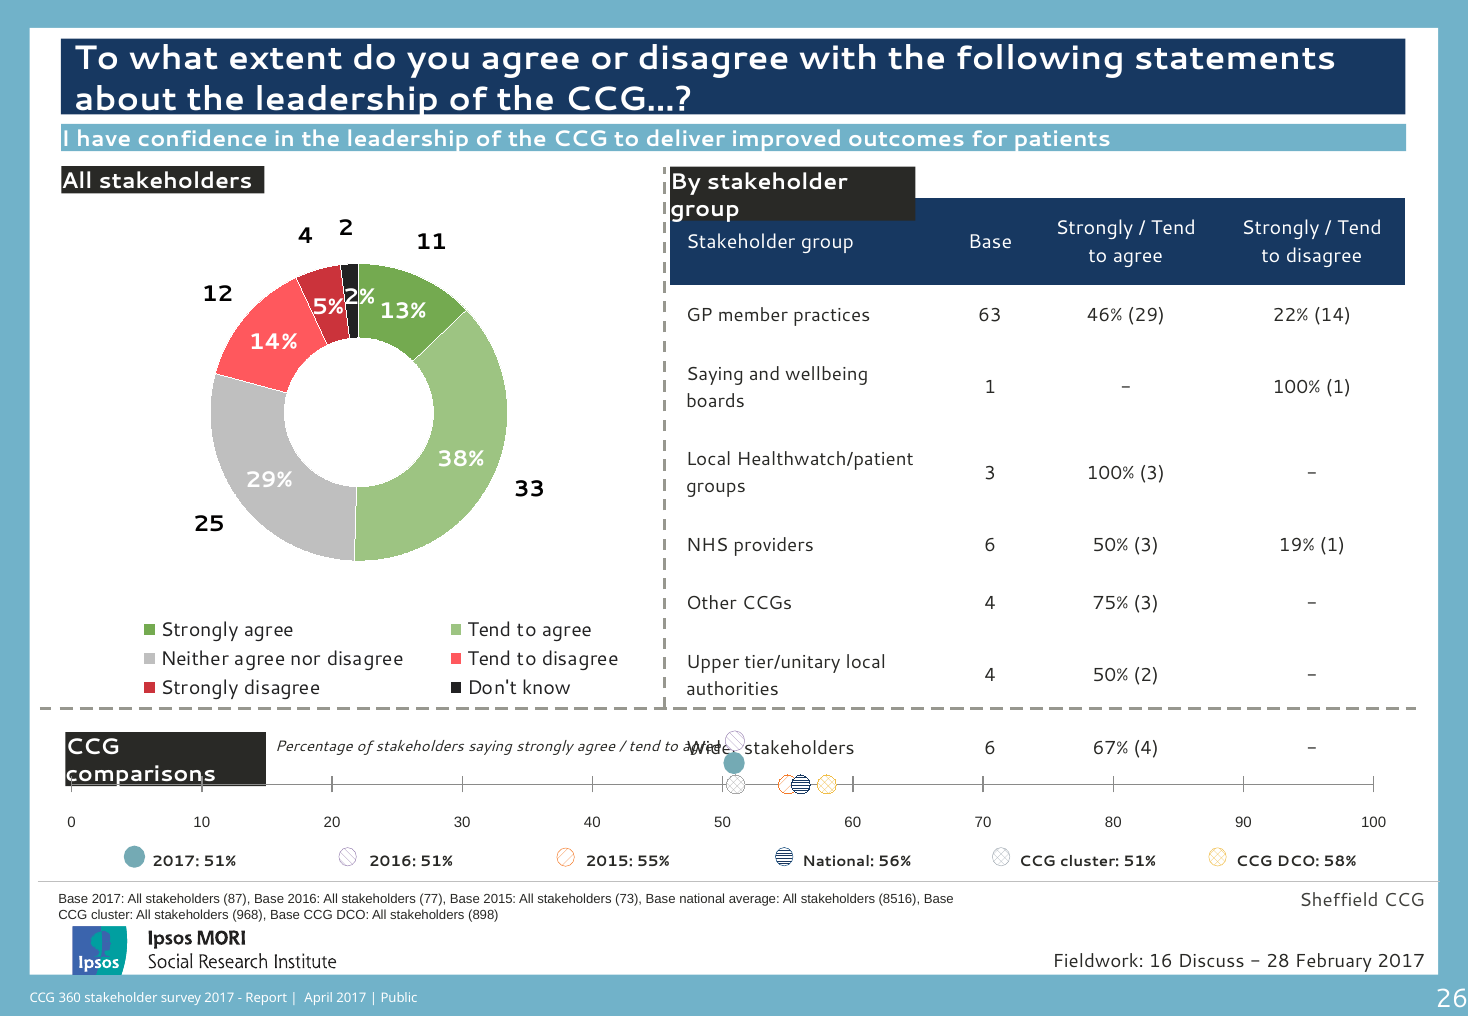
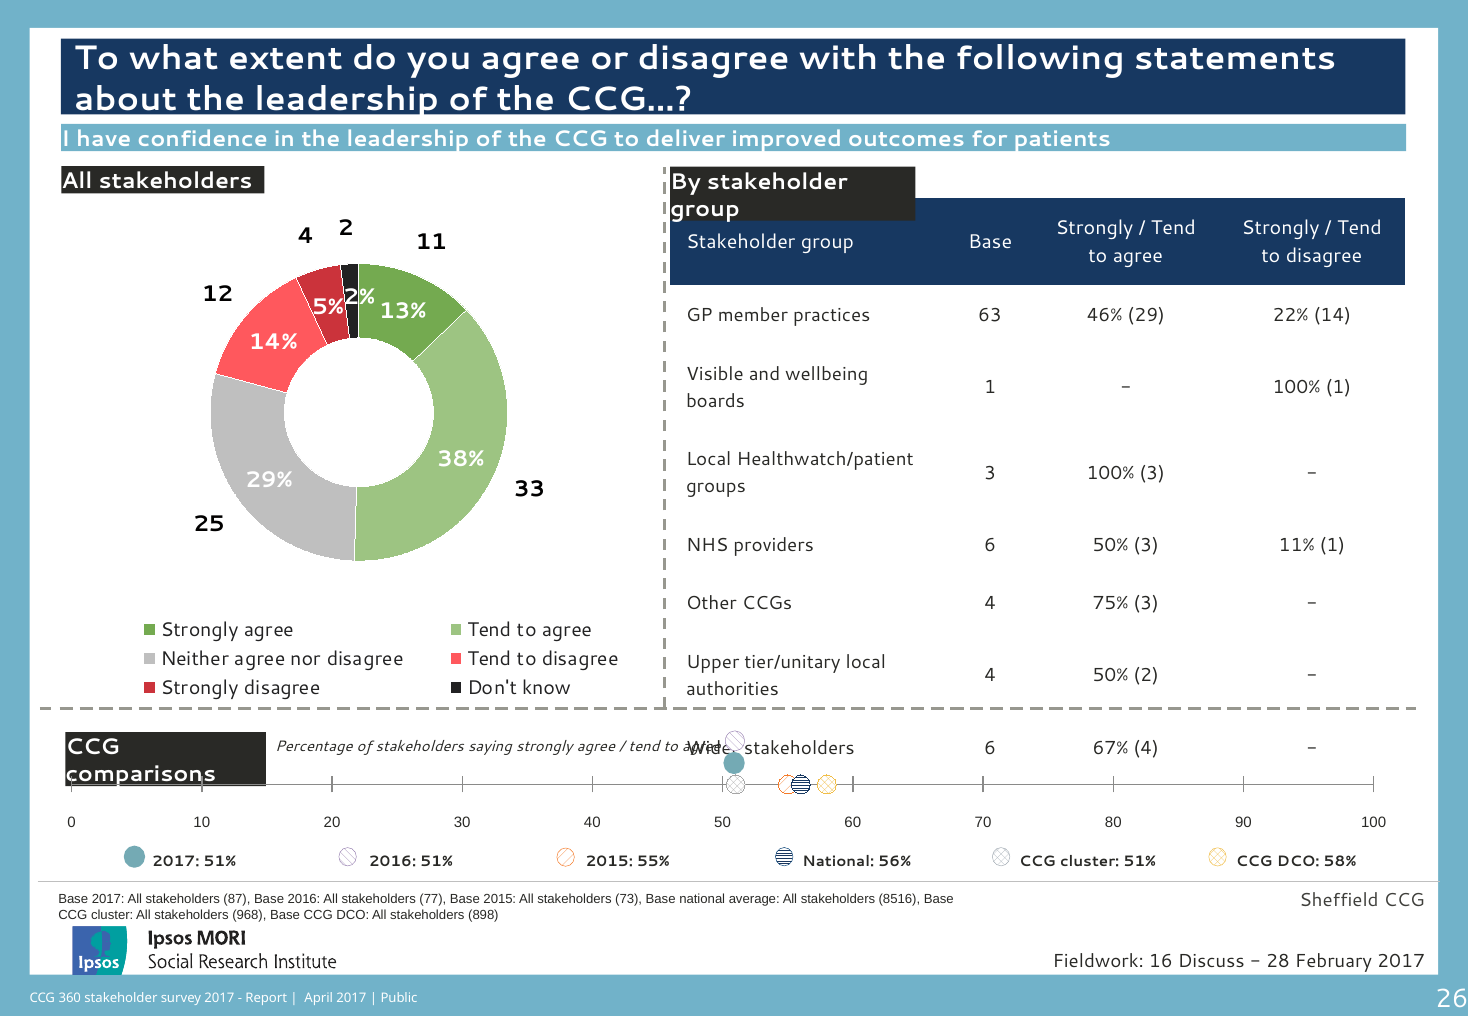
Saying: Saying -> Visible (715, 374)
19%: 19% -> 11% (1297, 545)
